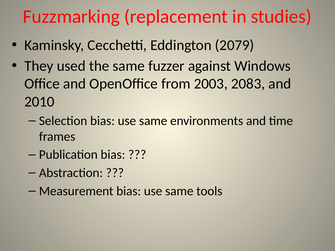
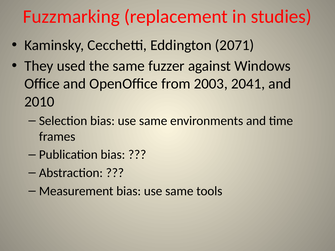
2079: 2079 -> 2071 (235, 45)
2083: 2083 -> 2041 (248, 84)
